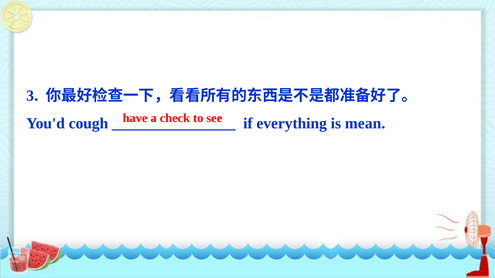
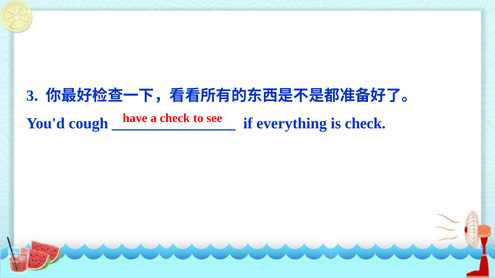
is mean: mean -> check (365, 124)
